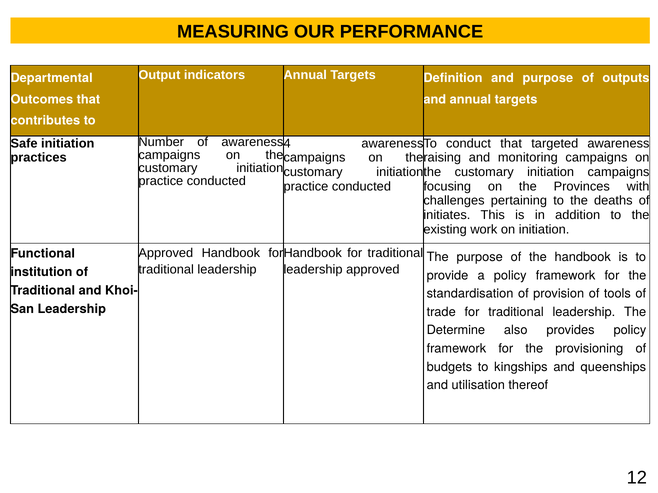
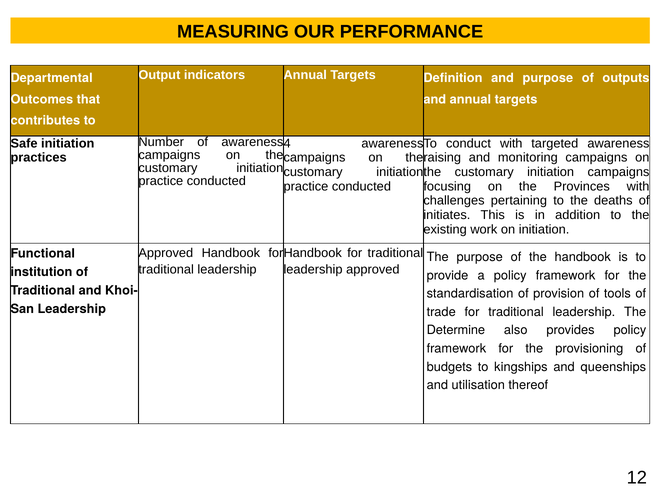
conduct that: that -> with (511, 143)
